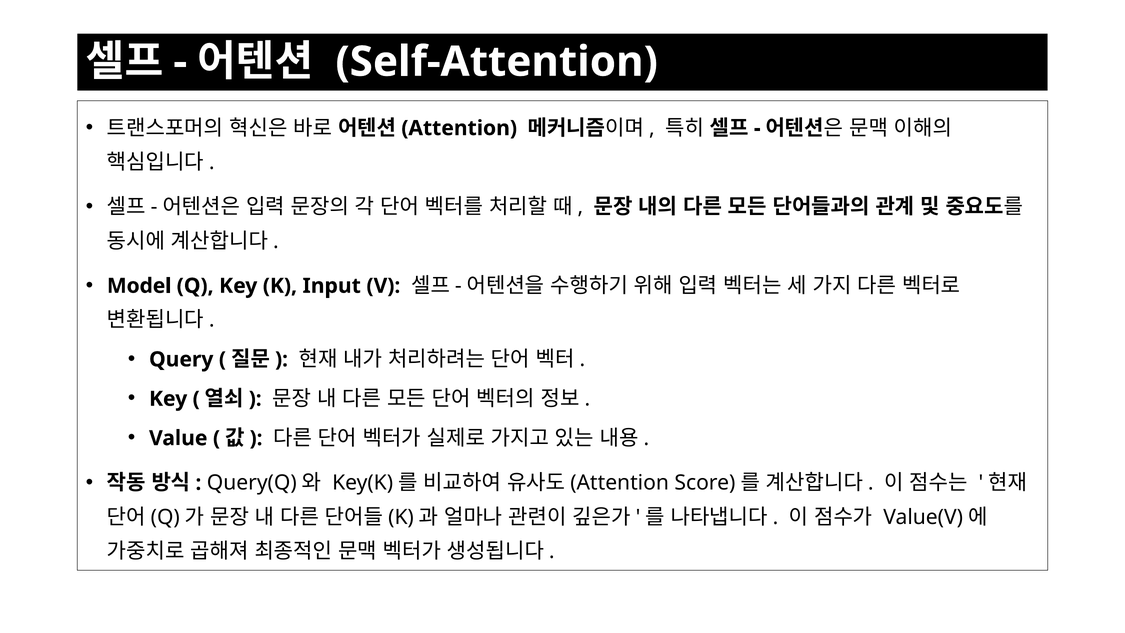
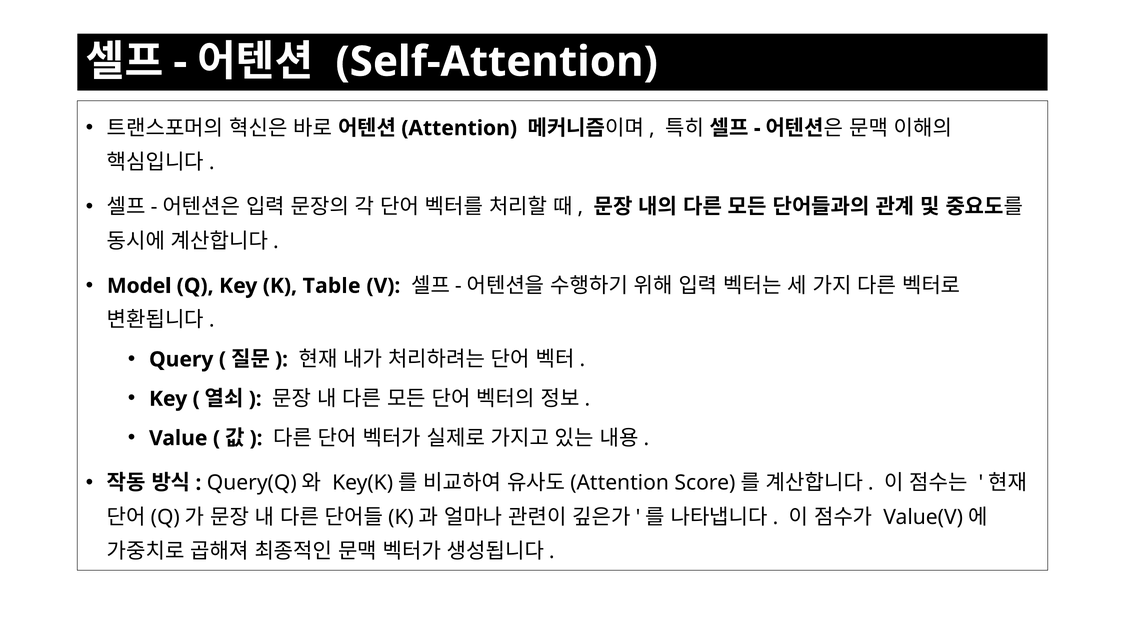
Input: Input -> Table (332, 286)
